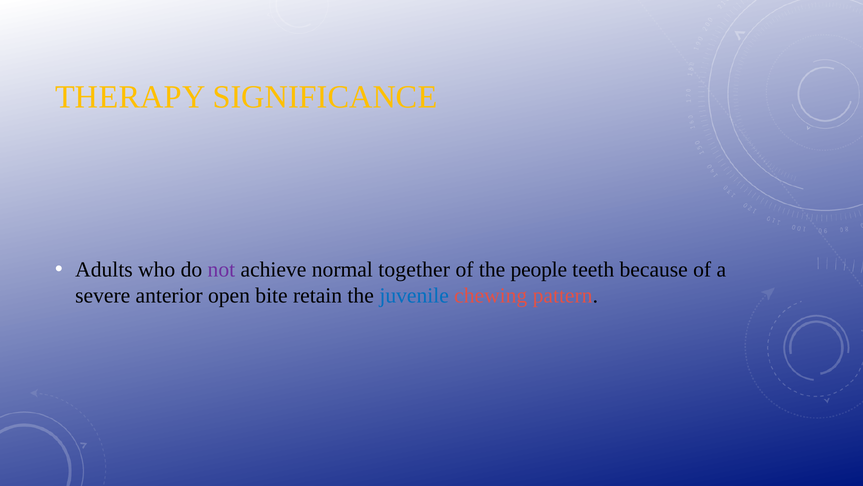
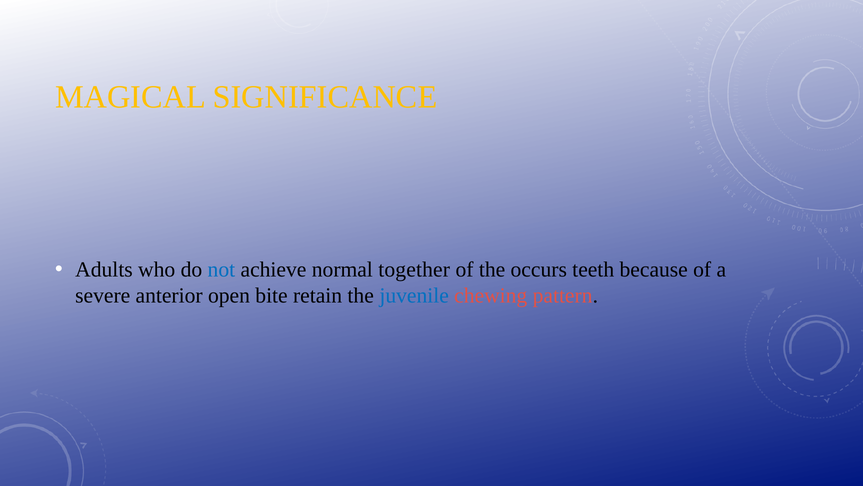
THERAPY: THERAPY -> MAGICAL (130, 97)
not colour: purple -> blue (221, 269)
people: people -> occurs (539, 269)
